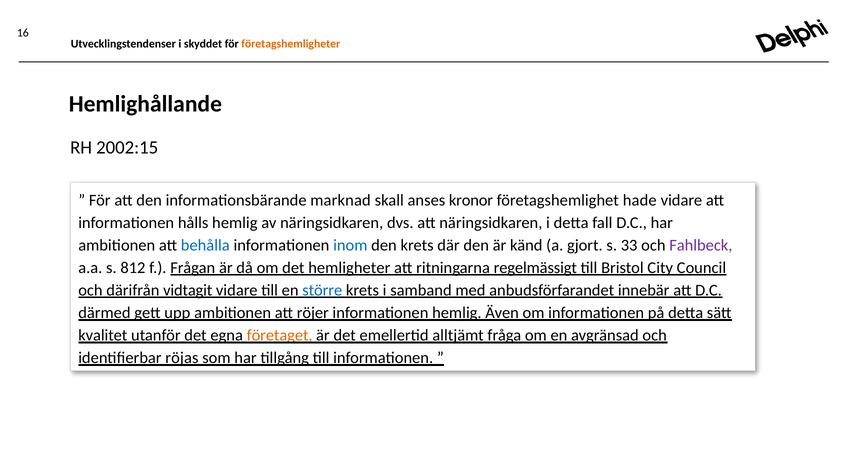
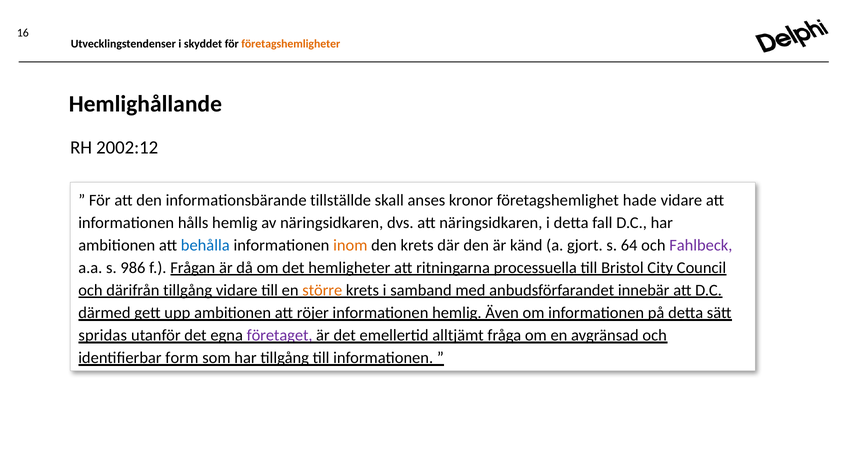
2002:15: 2002:15 -> 2002:12 (127, 148)
marknad: marknad -> tillställde (341, 200)
inom colour: blue -> orange (350, 245)
33: 33 -> 64 (629, 245)
812: 812 -> 986 (133, 268)
regelmässigt: regelmässigt -> processuella (535, 268)
därifrån vidtagit: vidtagit -> tillgång (188, 291)
större colour: blue -> orange (322, 291)
kvalitet: kvalitet -> spridas (103, 336)
företaget colour: orange -> purple (280, 336)
röjas: röjas -> form (182, 358)
